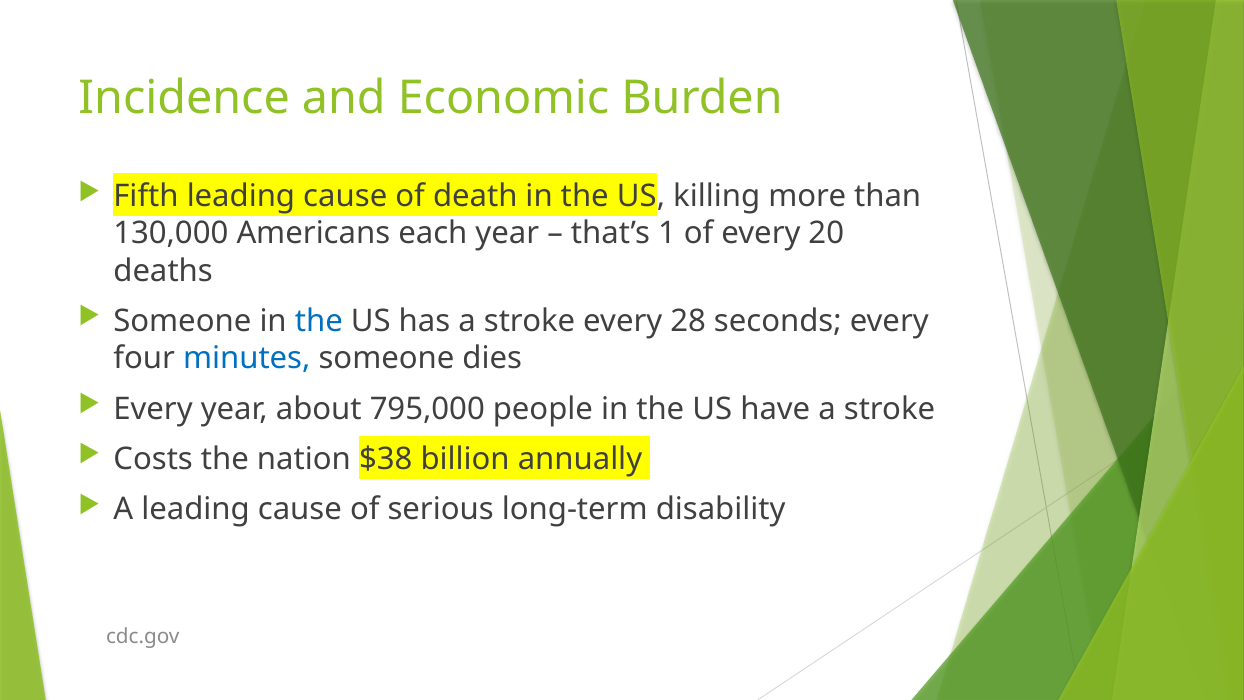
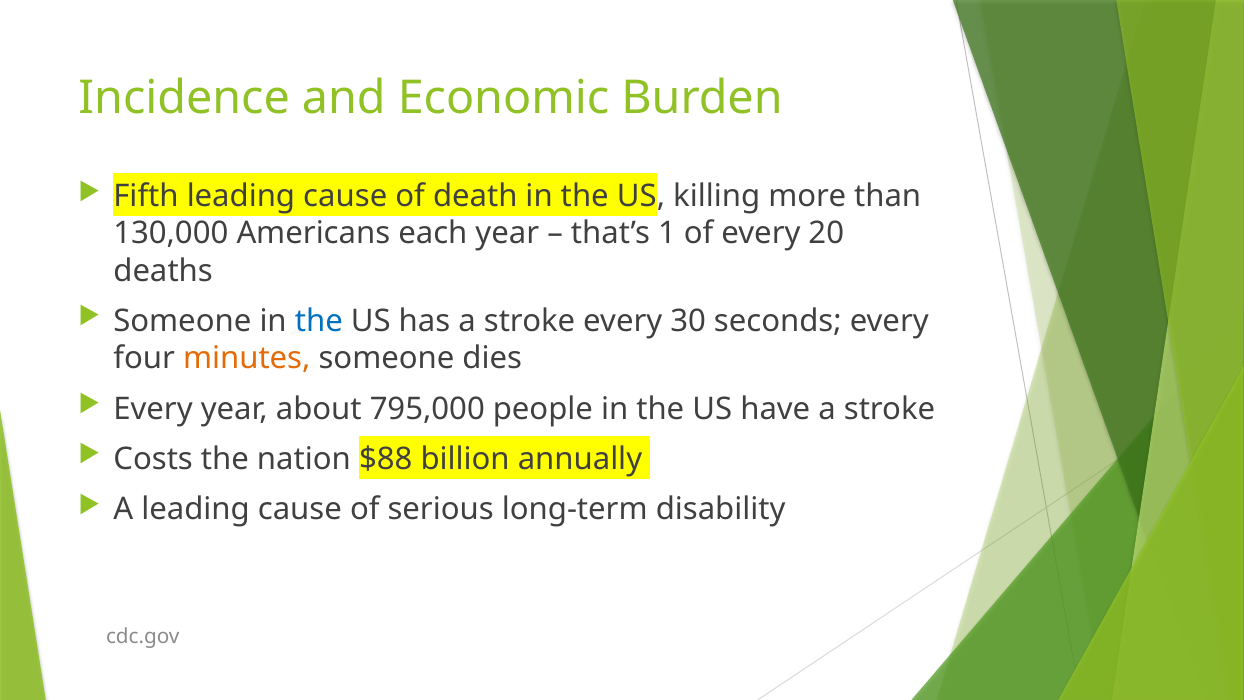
28: 28 -> 30 (688, 321)
minutes colour: blue -> orange (247, 358)
$38: $38 -> $88 (386, 459)
